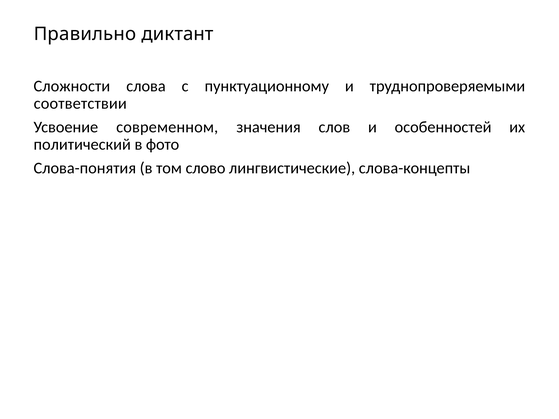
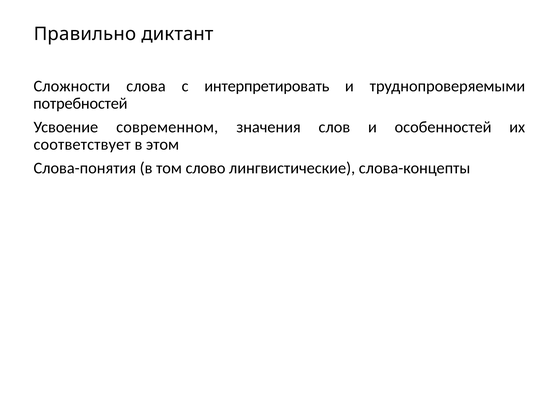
пунктуационному: пунктуационному -> интерпретировать (267, 86)
соответствии: соответствии -> потребностей (80, 104)
политический: политический -> соответствует (82, 145)
фото: фото -> этом (163, 145)
